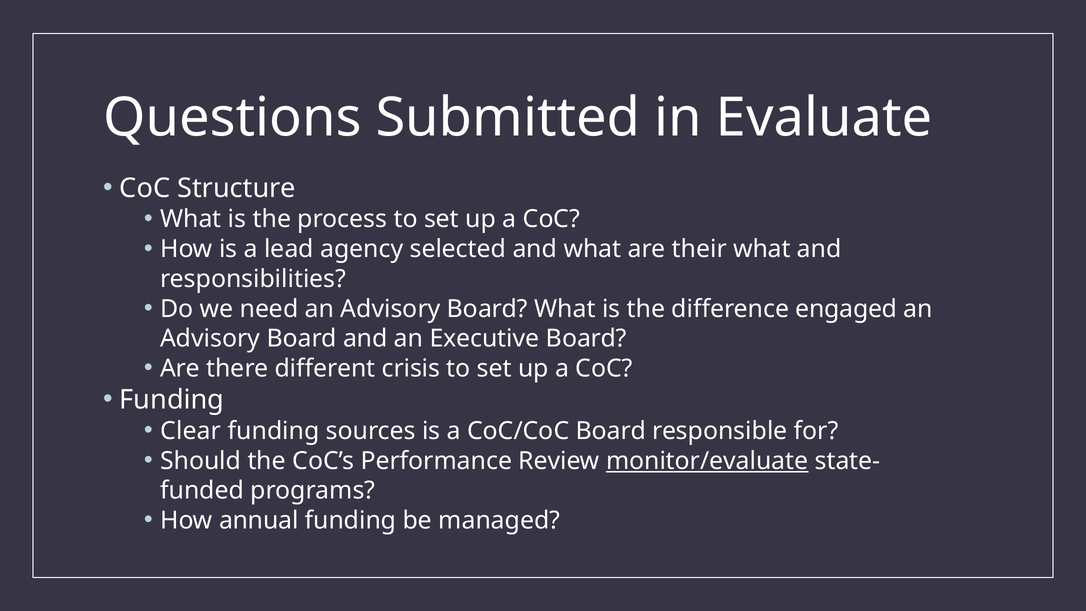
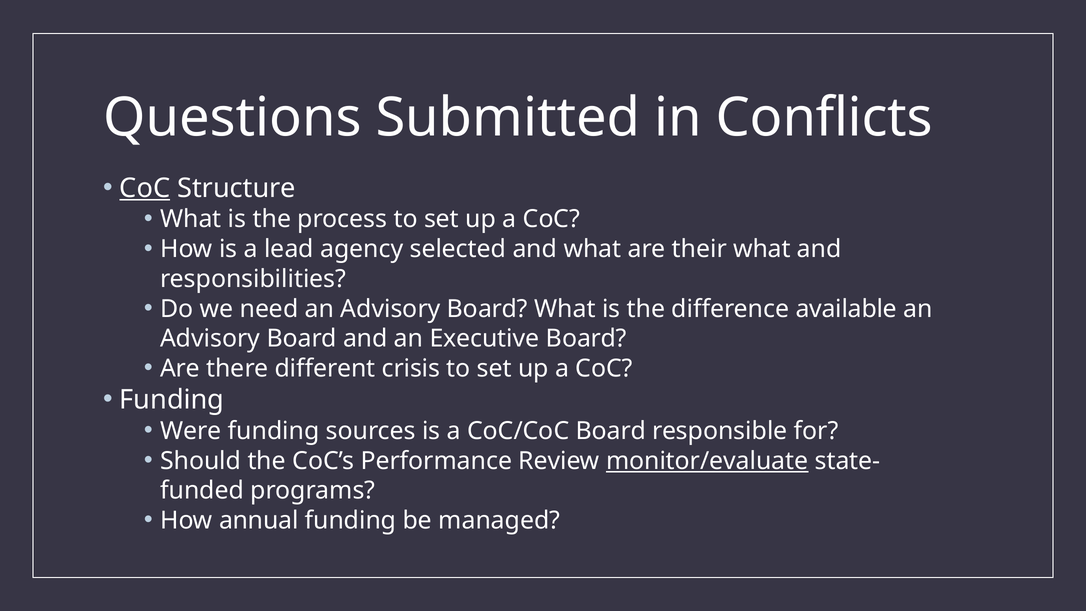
Evaluate: Evaluate -> Conflicts (824, 118)
CoC underline: none -> present (145, 188)
engaged: engaged -> available (846, 309)
Clear: Clear -> Were (191, 431)
